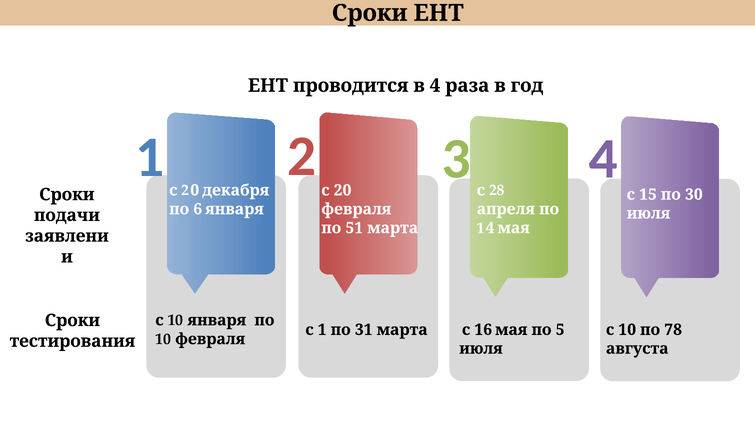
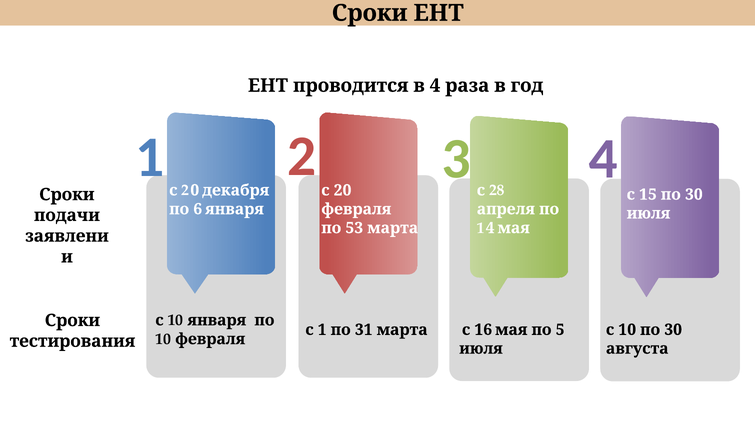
51: 51 -> 53 (354, 228)
10 по 78: 78 -> 30 (673, 330)
